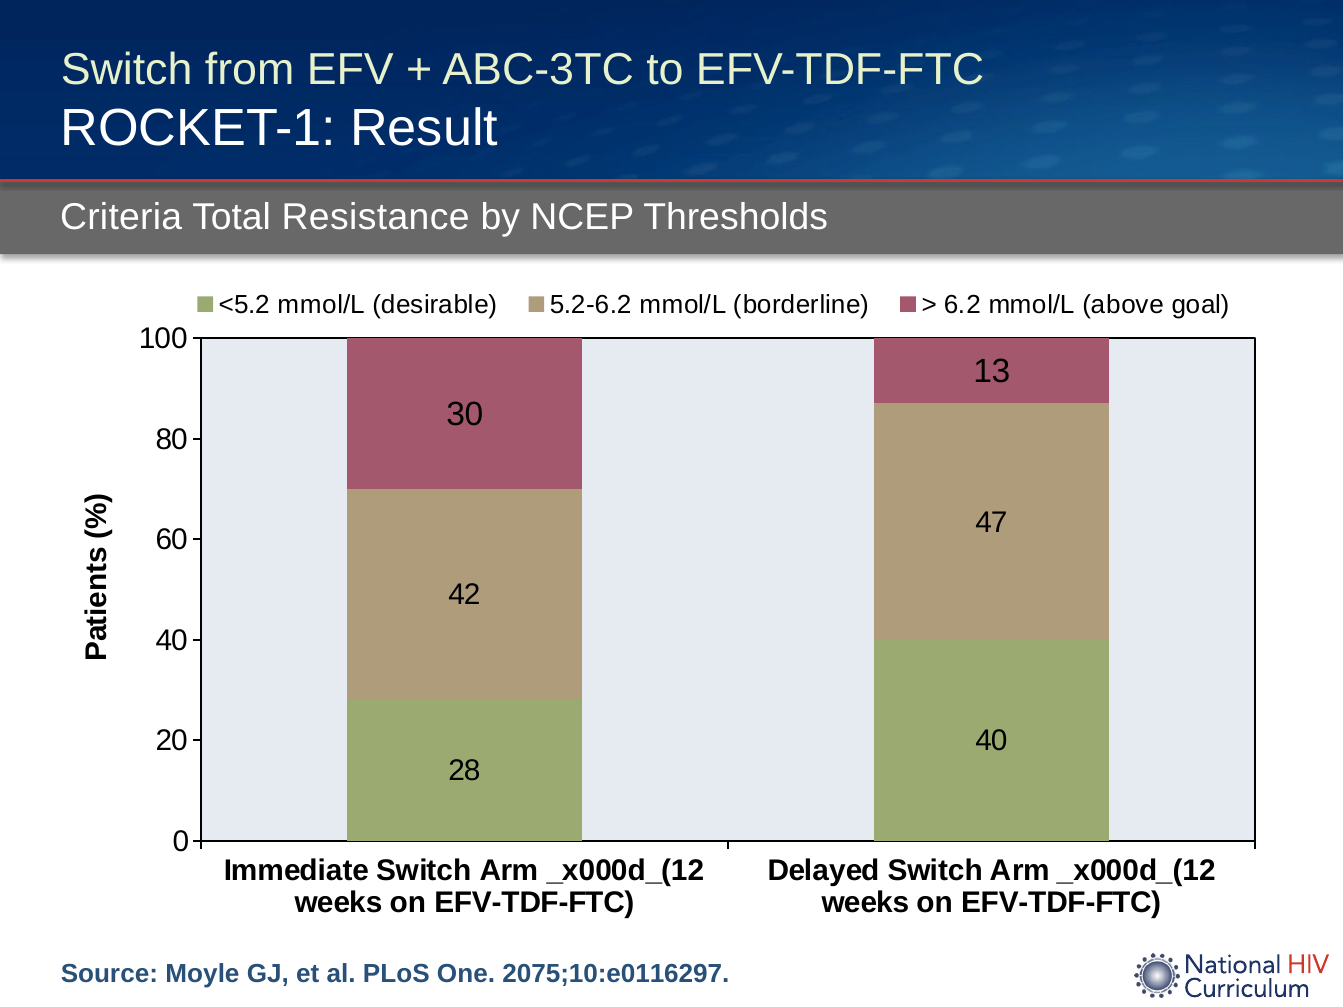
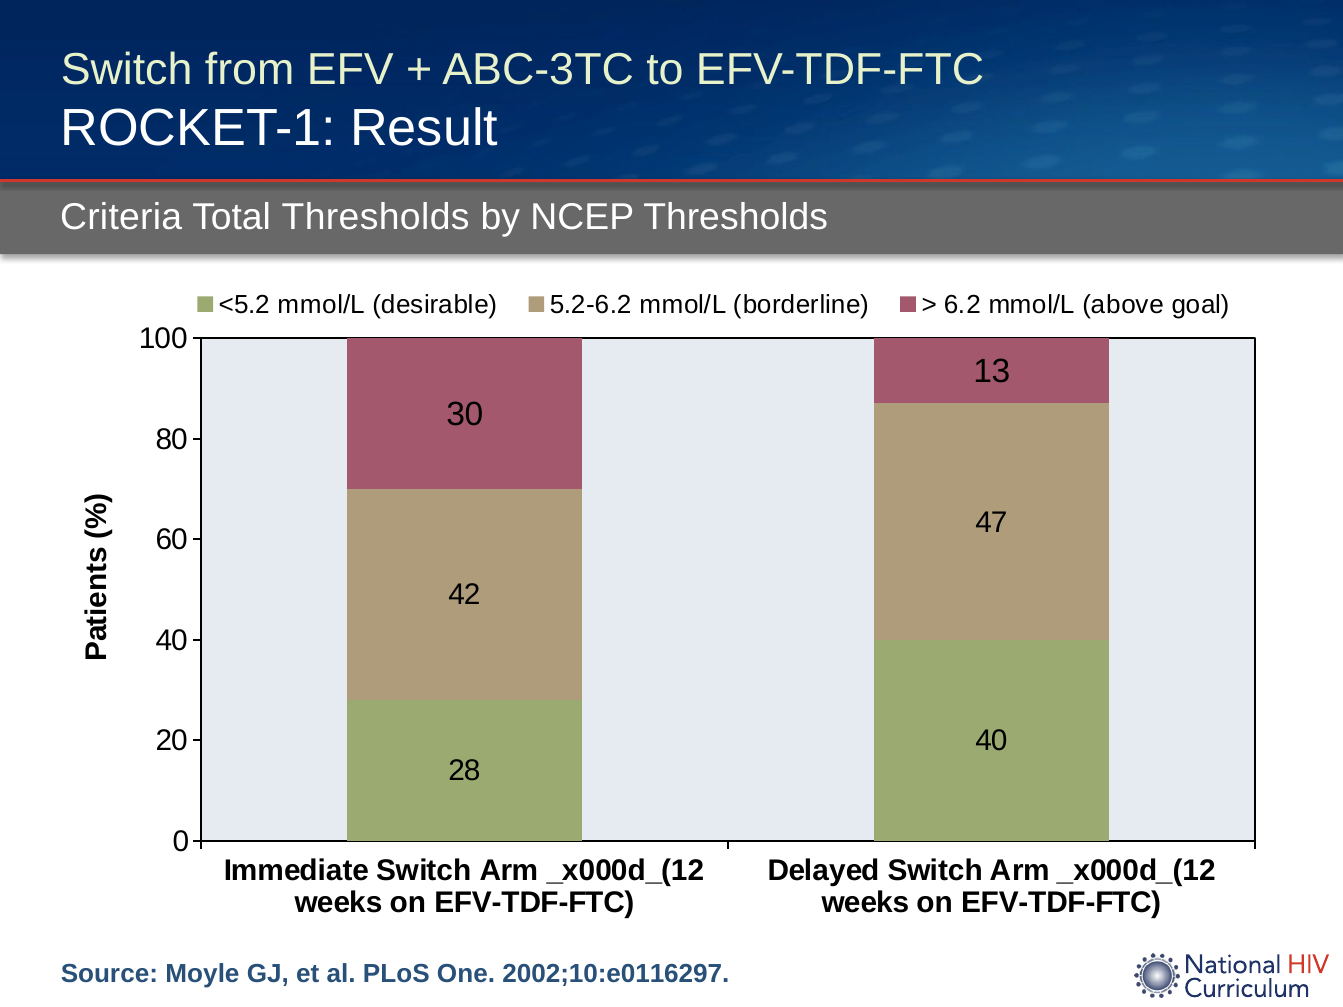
Total Resistance: Resistance -> Thresholds (376, 217)
2075;10:e0116297: 2075;10:e0116297 -> 2002;10:e0116297 (616, 974)
